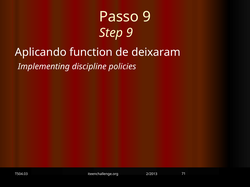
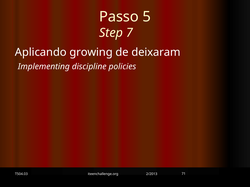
Passo 9: 9 -> 5 (147, 17)
Step 9: 9 -> 7 (130, 33)
function: function -> growing (91, 52)
